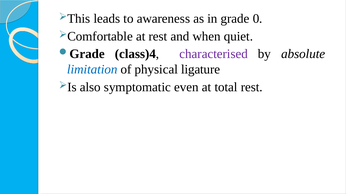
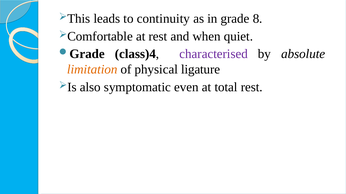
awareness: awareness -> continuity (163, 19)
0: 0 -> 8 (258, 19)
limitation colour: blue -> orange (92, 70)
